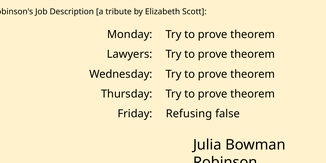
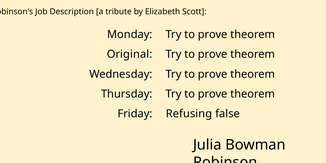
Lawyers: Lawyers -> Original (130, 54)
